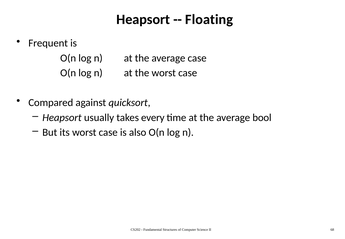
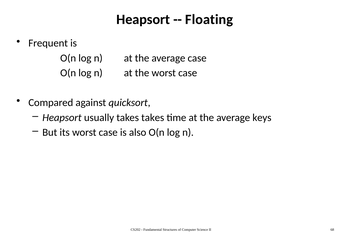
takes every: every -> takes (153, 117)
bool: bool -> keys (262, 117)
